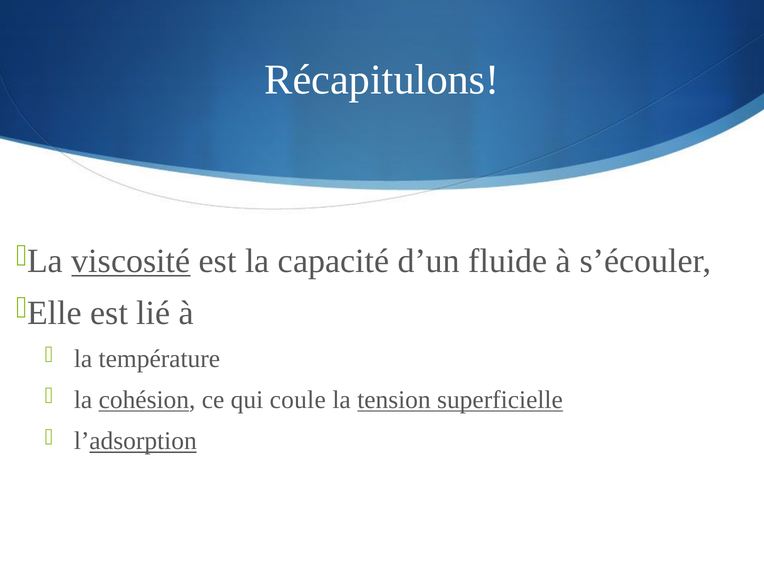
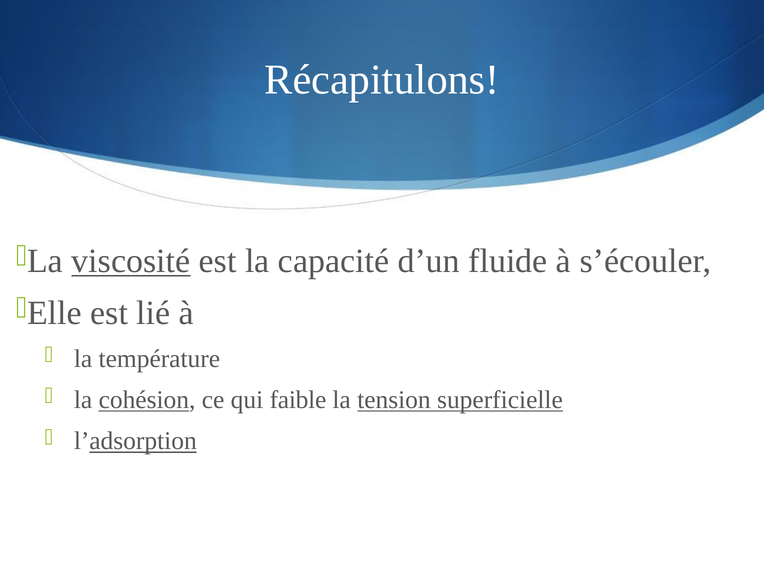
coule: coule -> faible (298, 400)
